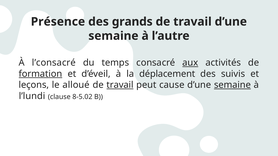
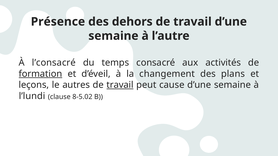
grands: grands -> dehors (132, 22)
aux underline: present -> none (190, 63)
déplacement: déplacement -> changement (167, 74)
suivis: suivis -> plans (233, 74)
alloué: alloué -> autres (76, 85)
semaine underline: present -> none (232, 85)
